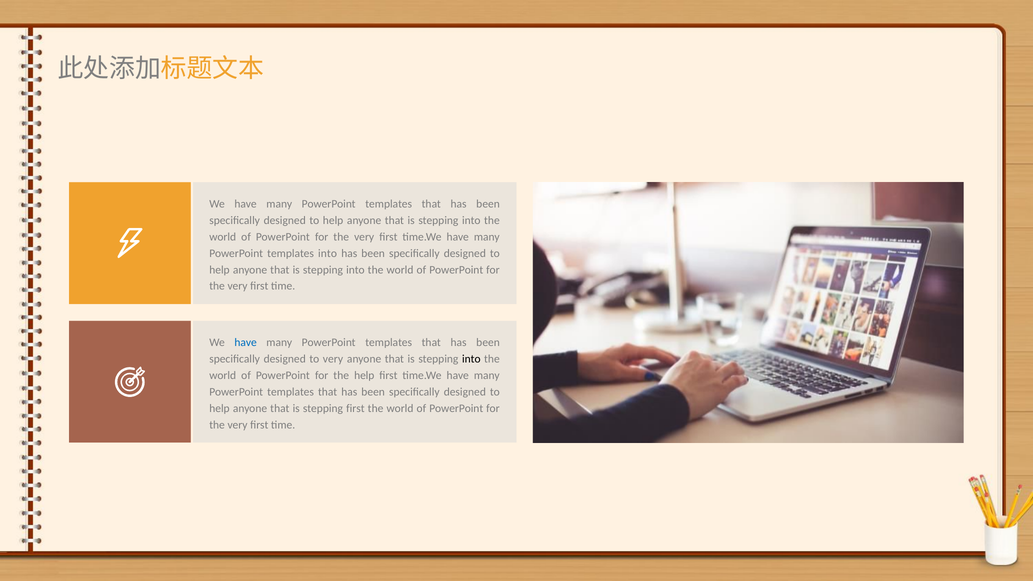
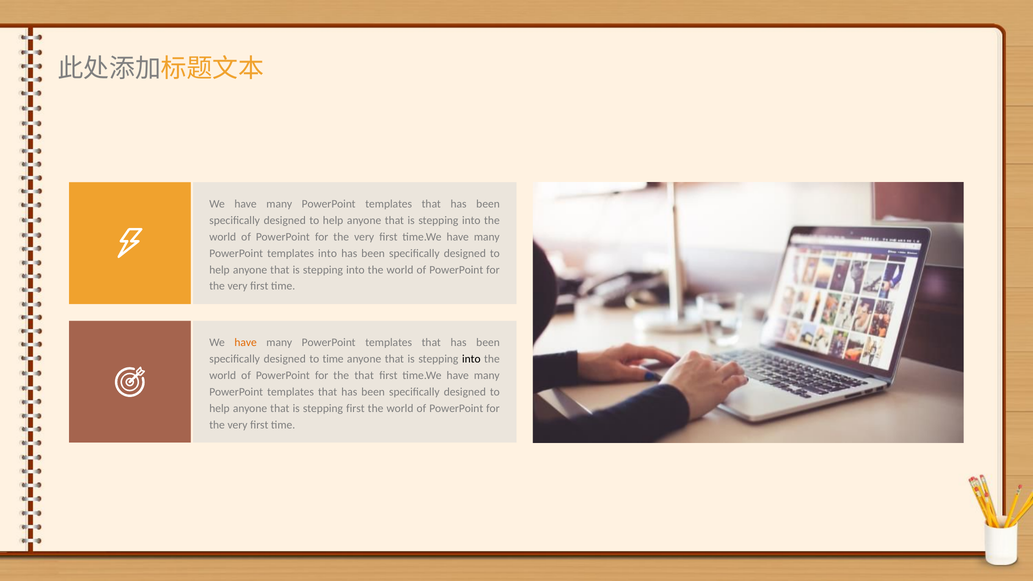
have colour: blue -> orange (246, 343)
to very: very -> time (333, 359)
the help: help -> that (364, 375)
